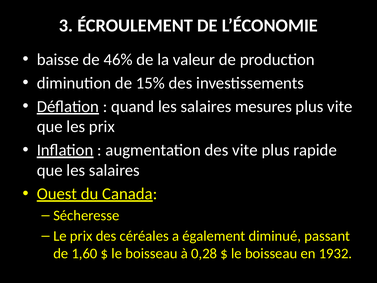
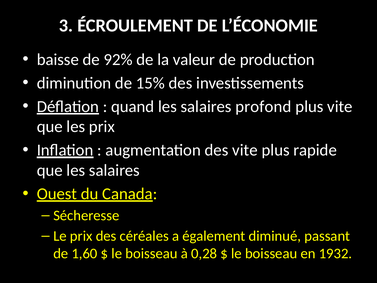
46%: 46% -> 92% (118, 59)
mesures: mesures -> profond (263, 106)
